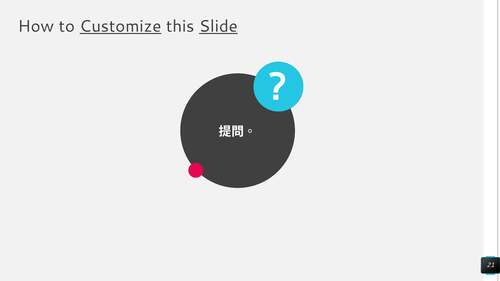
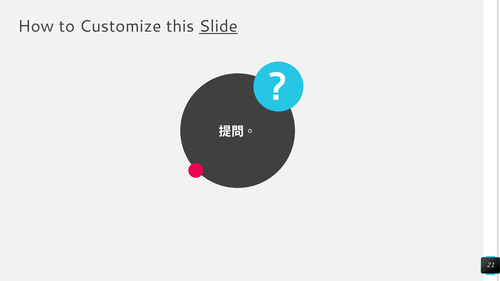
Customize underline: present -> none (121, 26)
